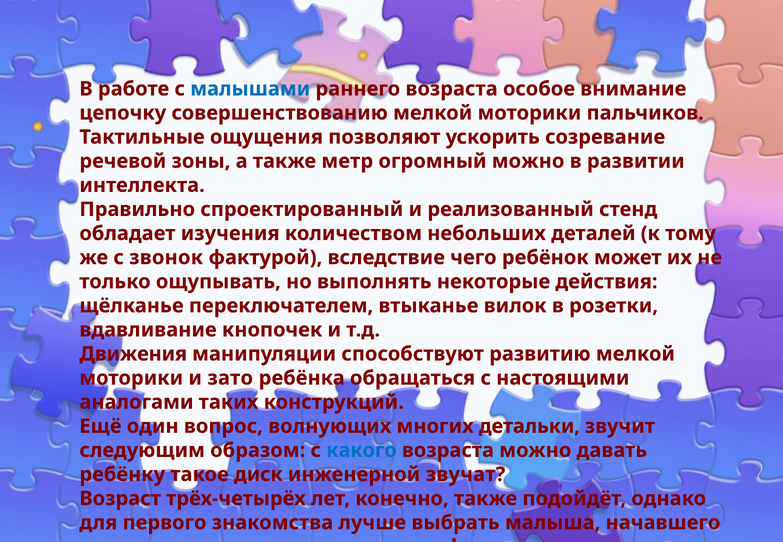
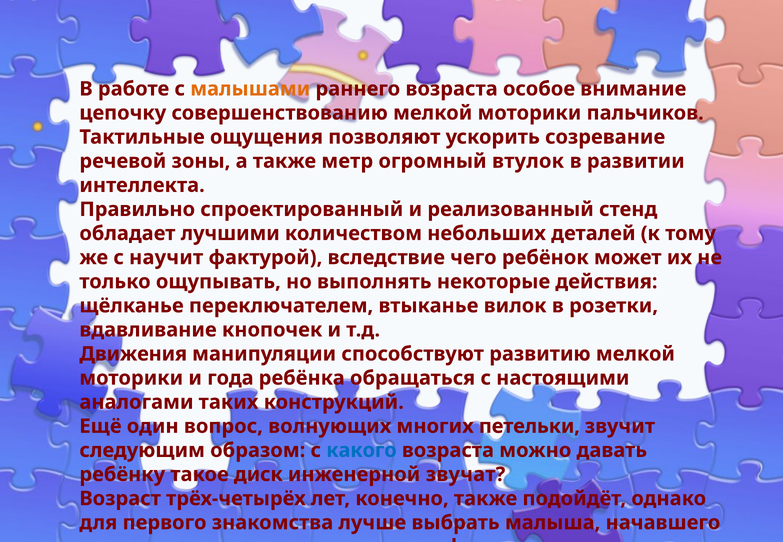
малышами colour: blue -> orange (250, 89)
огромный можно: можно -> втулок (528, 161)
изучения: изучения -> лучшими (230, 233)
звонок: звонок -> научит (166, 258)
зато: зато -> года (230, 378)
детальки: детальки -> петельки (529, 426)
